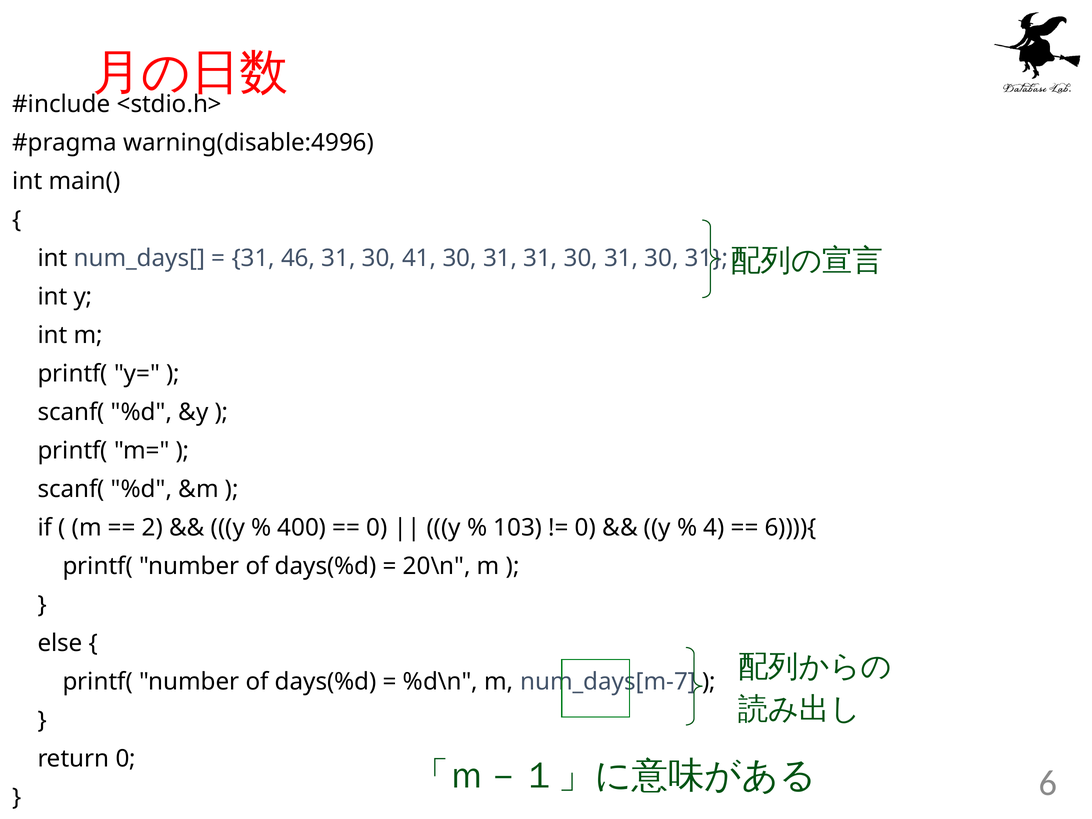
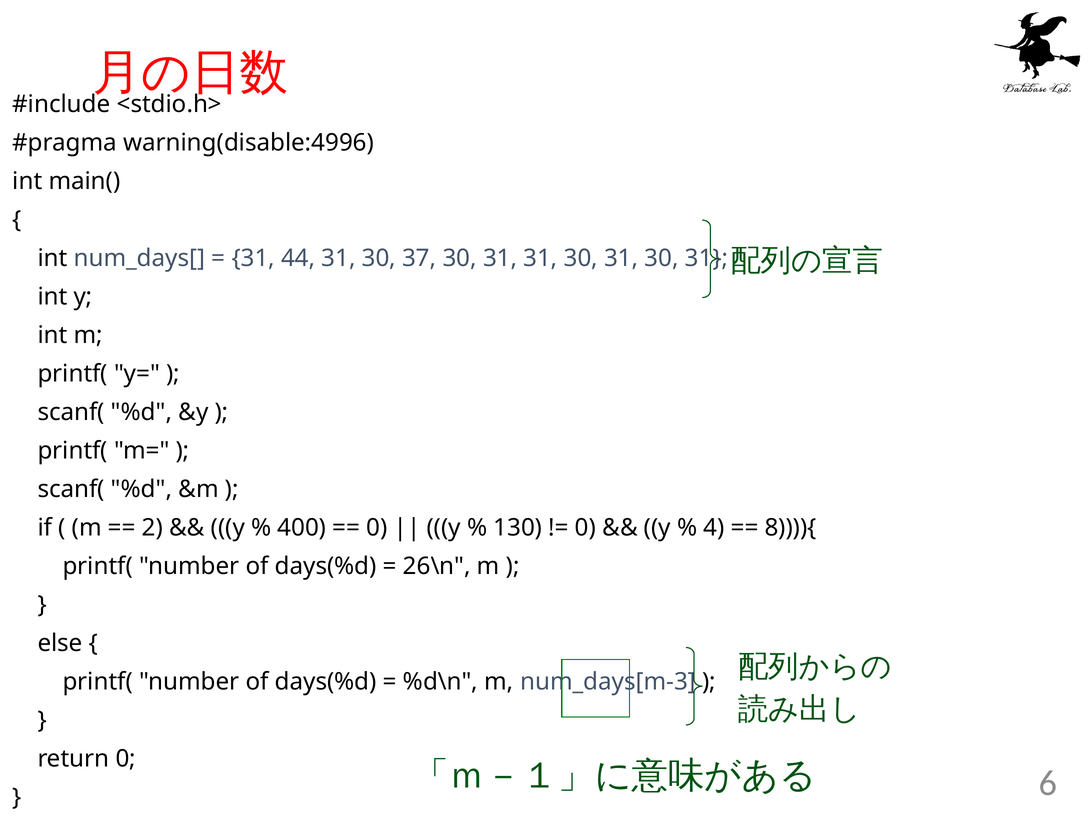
46: 46 -> 44 (298, 258)
41: 41 -> 37 (419, 258)
103: 103 -> 130 (518, 528)
6)))){: 6)))){ -> 8)))){ (791, 528)
20\n: 20\n -> 26\n (437, 566)
num_days[m-7: num_days[m-7 -> num_days[m-3 (608, 682)
